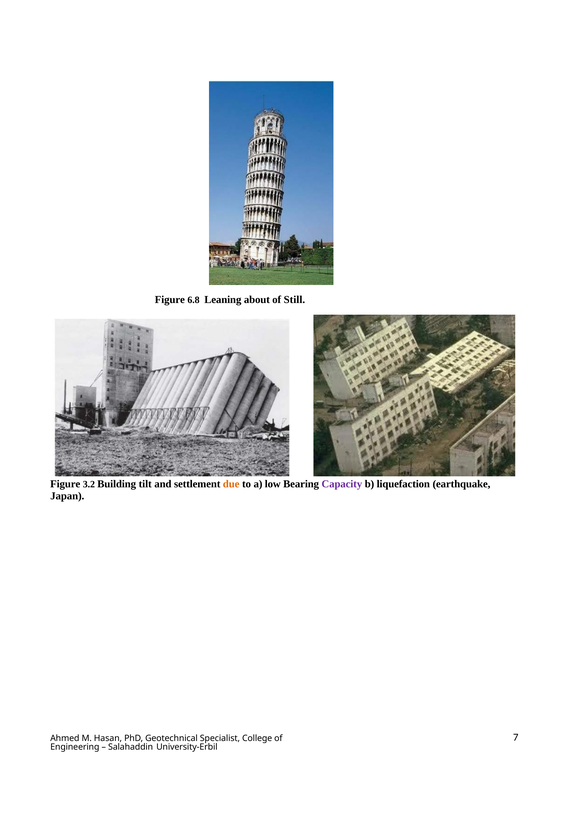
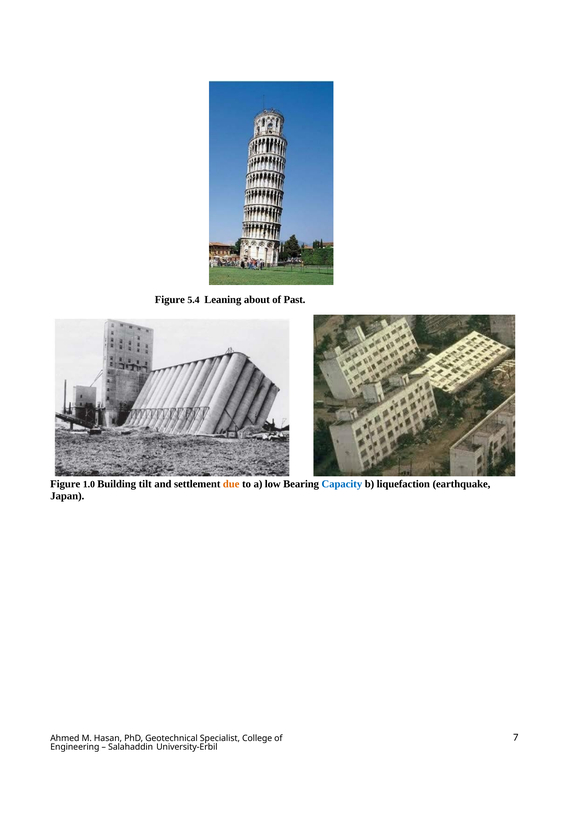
6.8: 6.8 -> 5.4 (194, 300)
Still: Still -> Past (295, 299)
3.2: 3.2 -> 1.0 (89, 484)
Capacity colour: purple -> blue (342, 484)
